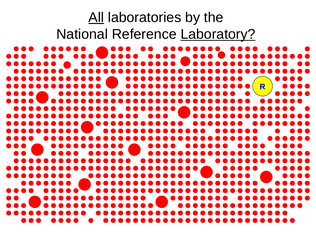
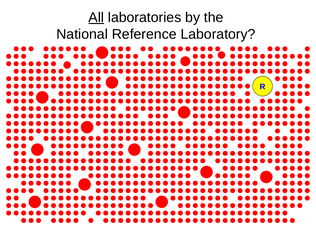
Laboratory underline: present -> none (218, 34)
